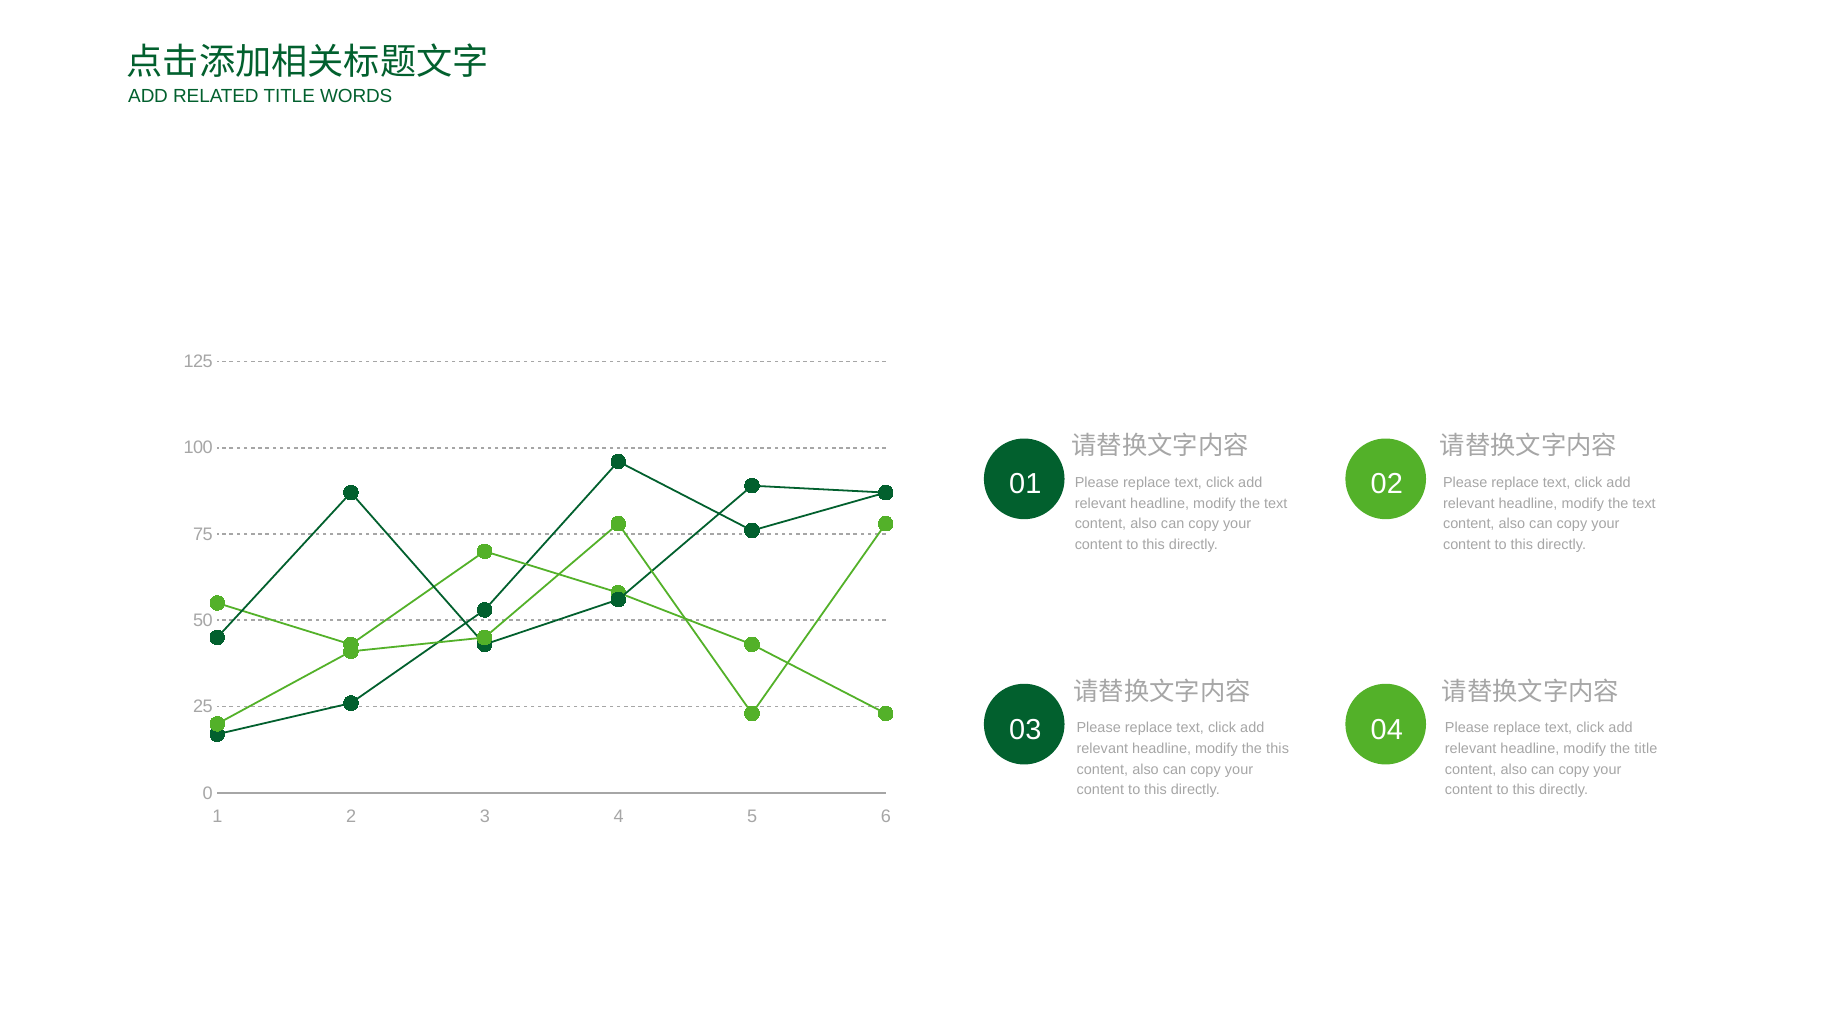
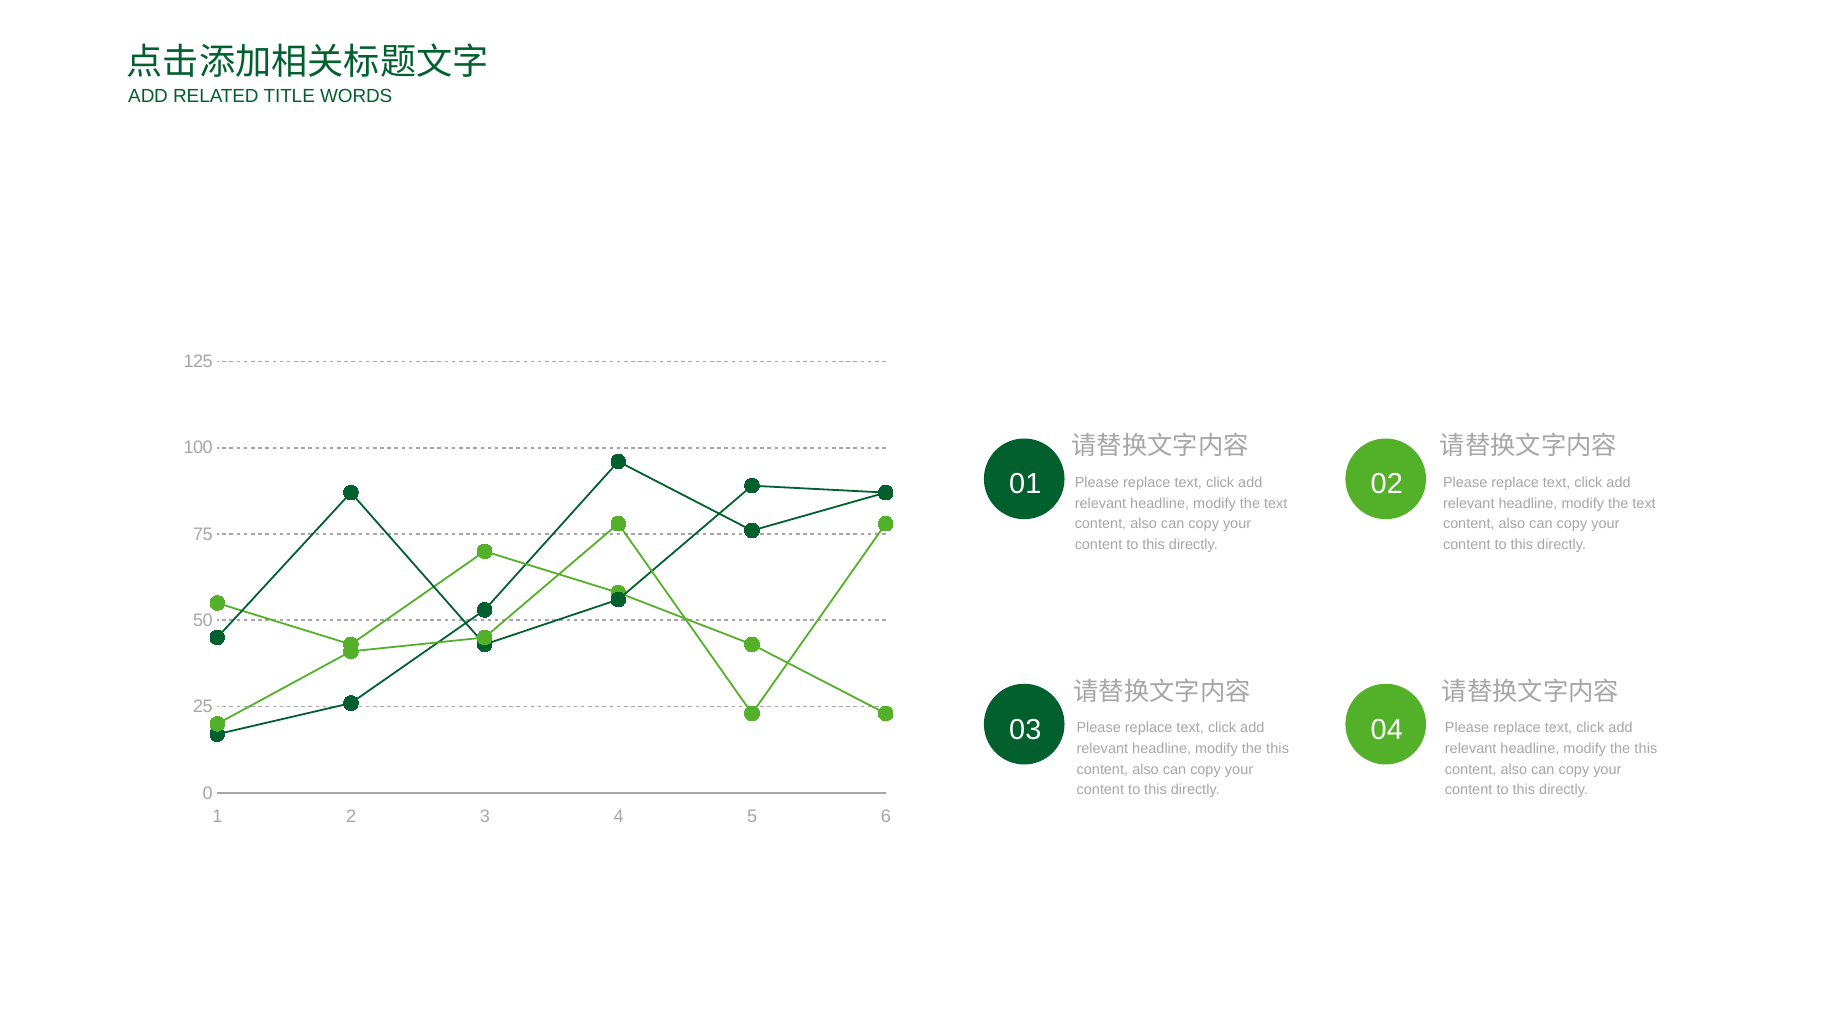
title: title -> this (1646, 748)
